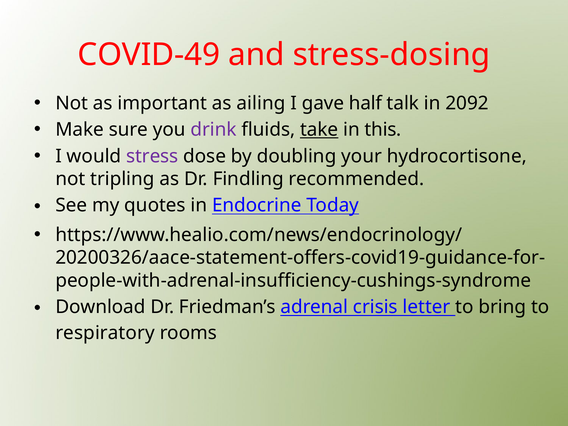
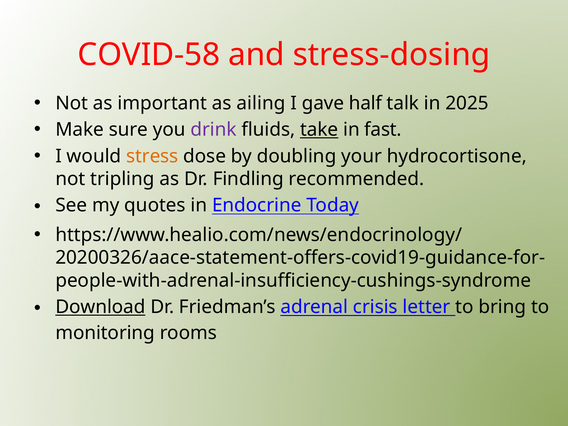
COVID-49: COVID-49 -> COVID-58 (149, 55)
2092: 2092 -> 2025 (467, 103)
this: this -> fast (383, 130)
stress colour: purple -> orange (152, 156)
Download underline: none -> present (100, 307)
respiratory: respiratory -> monitoring (105, 333)
